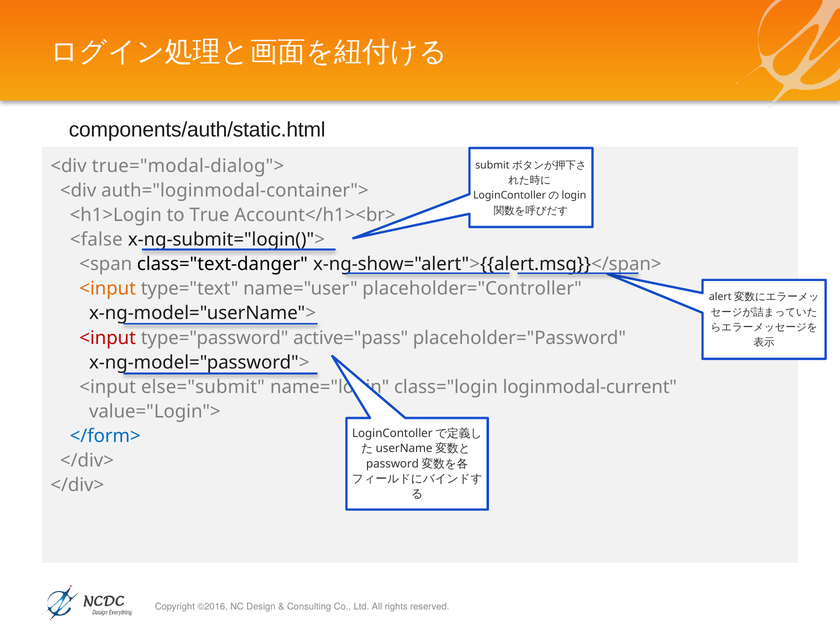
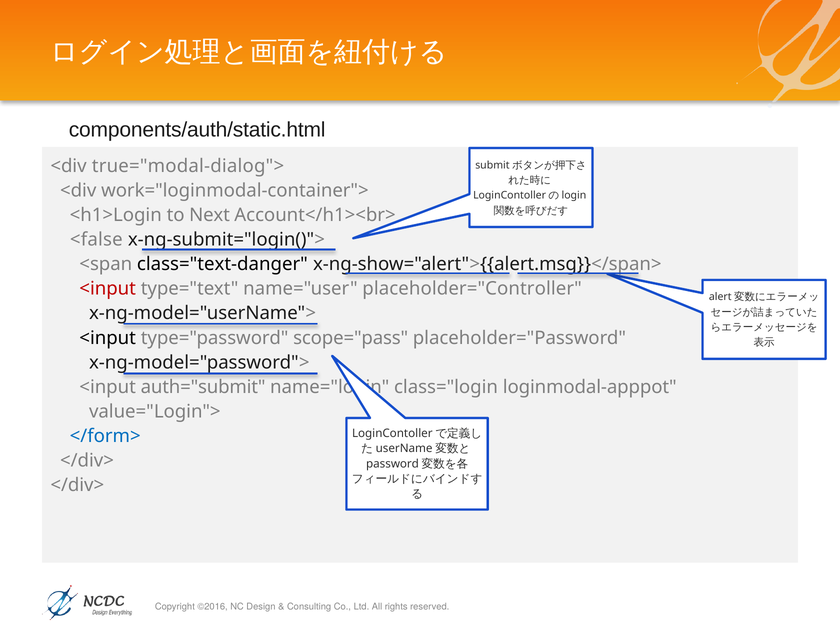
auth="loginmodal-container">: auth="loginmodal-container"> -> work="loginmodal-container"> (235, 190)
True: True -> Next (210, 215)
<input colour: orange -> red (108, 289)
<input colour: red -> black (108, 338)
active="pass: active="pass -> scope="pass (351, 338)
else="submit: else="submit -> auth="submit (203, 387)
loginmodal-current: loginmodal-current -> loginmodal-apppot (590, 387)
